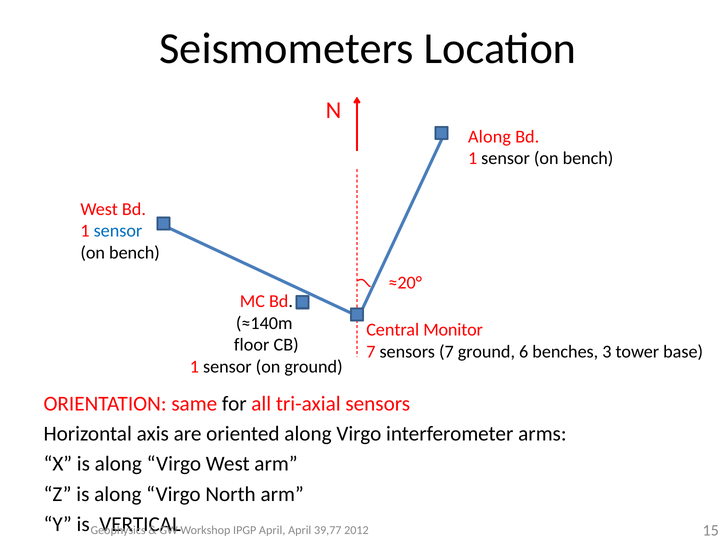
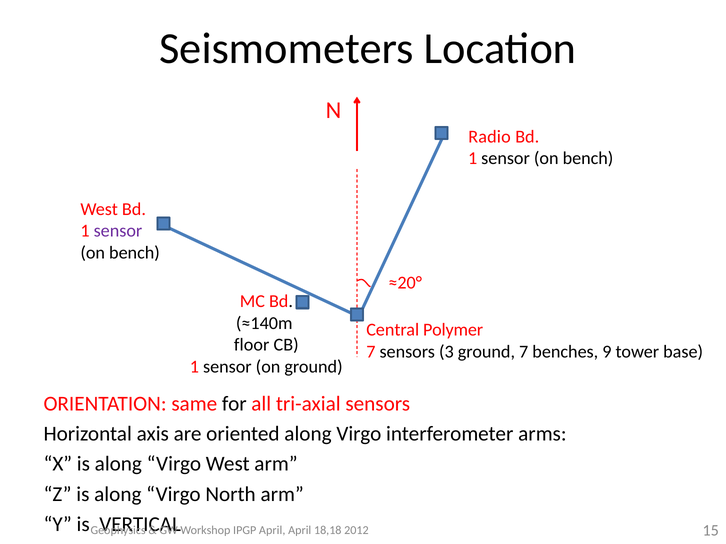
Along: Along -> Radio (490, 137)
sensor colour: blue -> purple (118, 231)
Monitor: Monitor -> Polymer (453, 330)
sensors 7: 7 -> 3 (446, 352)
ground 6: 6 -> 7 (524, 352)
3: 3 -> 9 (607, 352)
39,77: 39,77 -> 18,18 (328, 531)
